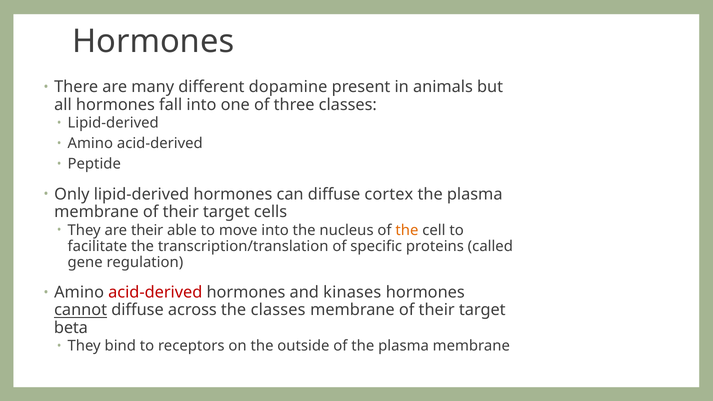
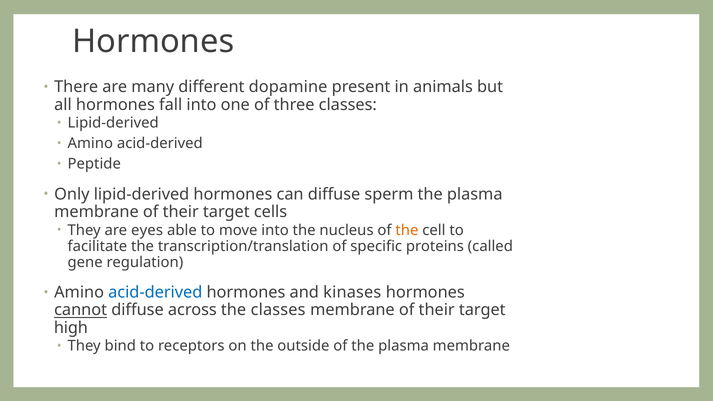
cortex: cortex -> sperm (389, 194)
are their: their -> eyes (147, 230)
acid-derived colour: red -> blue (155, 293)
beta: beta -> high (71, 328)
